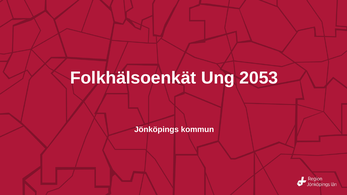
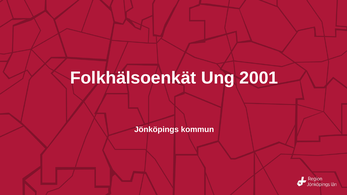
2053: 2053 -> 2001 (259, 78)
